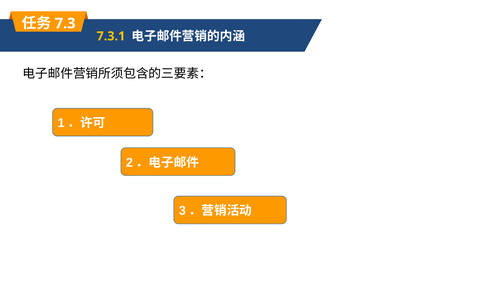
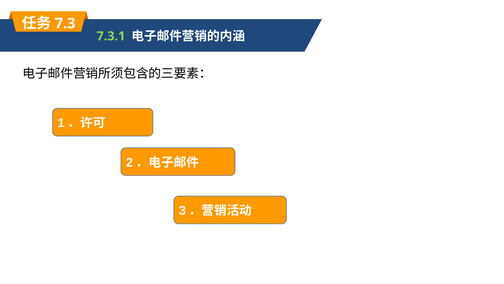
7.3.1 colour: yellow -> light green (111, 36)
